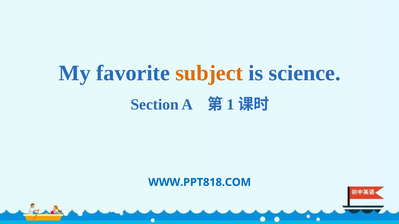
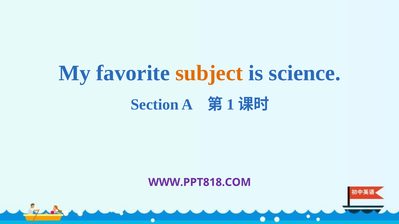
WWW.PPT818.COM colour: blue -> purple (200, 183)
